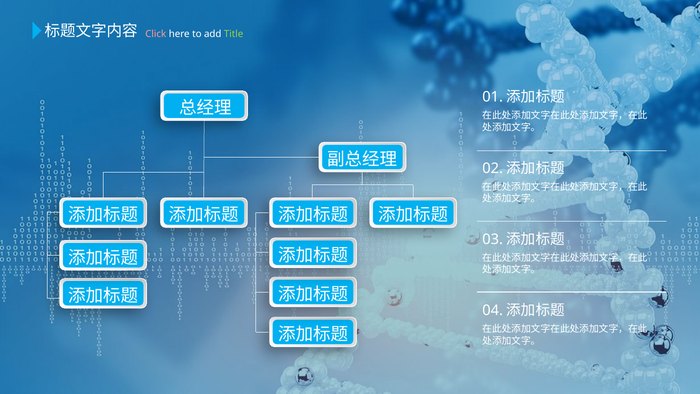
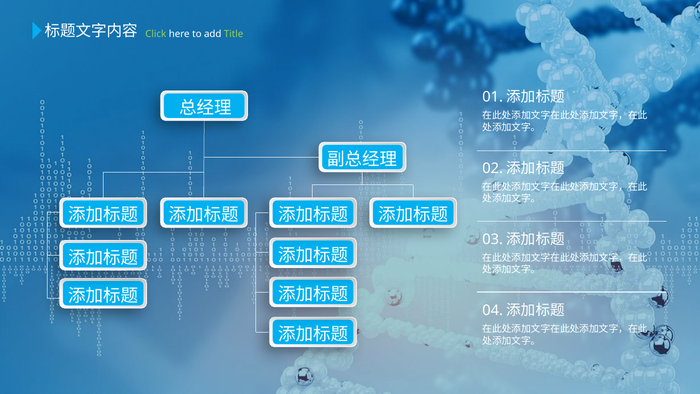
Click colour: pink -> light green (156, 34)
